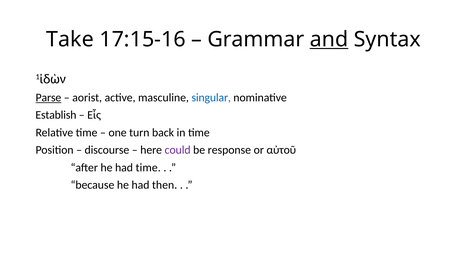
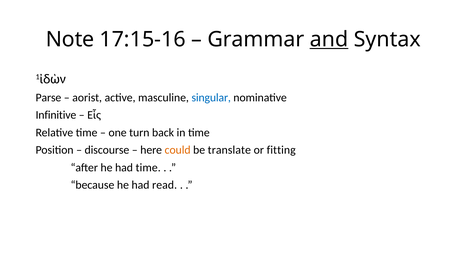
Take: Take -> Note (70, 39)
Parse underline: present -> none (48, 97)
Establish: Establish -> Infinitive (56, 115)
could colour: purple -> orange (178, 150)
response: response -> translate (229, 150)
αὐτοῦ: αὐτοῦ -> fitting (281, 150)
then: then -> read (165, 185)
